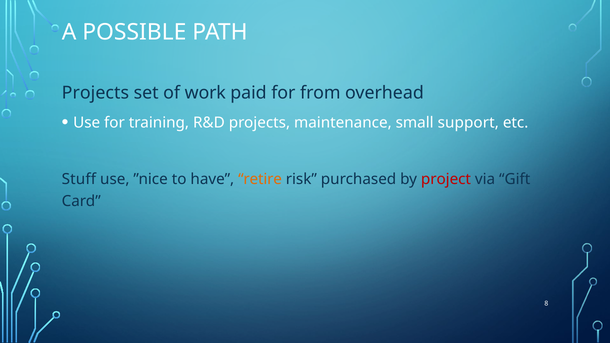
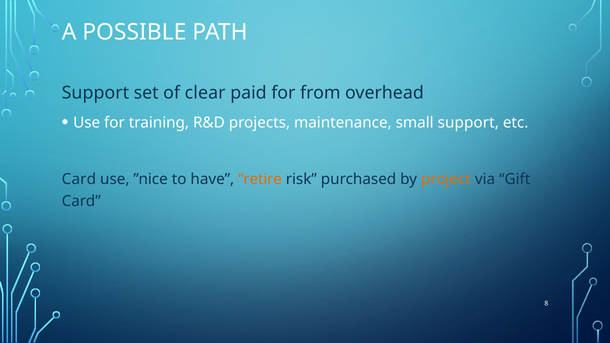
Projects: Projects -> Support (95, 93)
work: work -> clear (205, 93)
Stuff: Stuff -> Card (79, 179)
project colour: red -> orange (446, 179)
